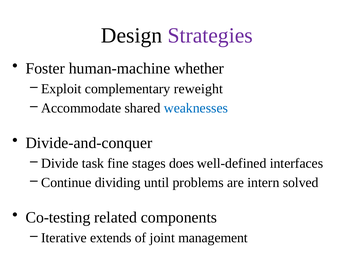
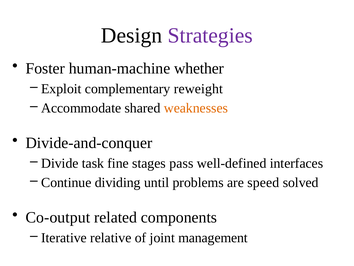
weaknesses colour: blue -> orange (196, 108)
does: does -> pass (181, 163)
intern: intern -> speed (263, 182)
Co-testing: Co-testing -> Co-output (58, 217)
extends: extends -> relative (111, 237)
